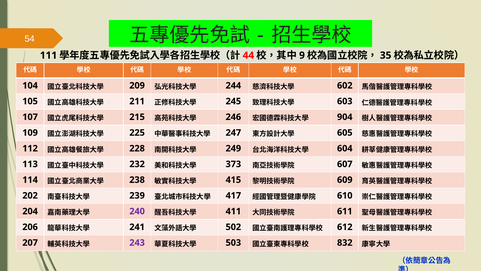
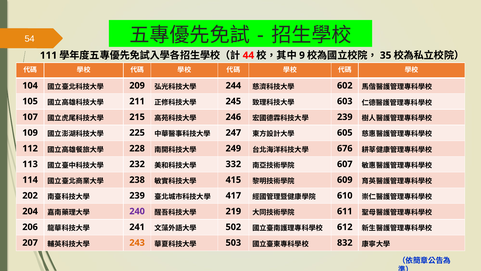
904: 904 -> 239 (345, 117)
604: 604 -> 676 (345, 148)
373: 373 -> 332 (233, 164)
411: 411 -> 219 (233, 211)
243 colour: purple -> orange (137, 242)
